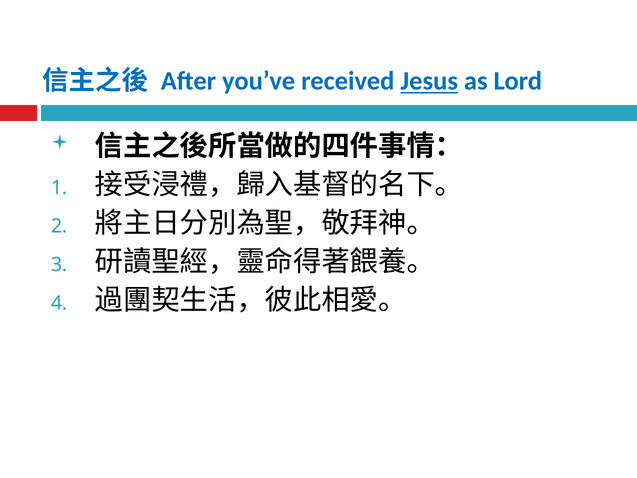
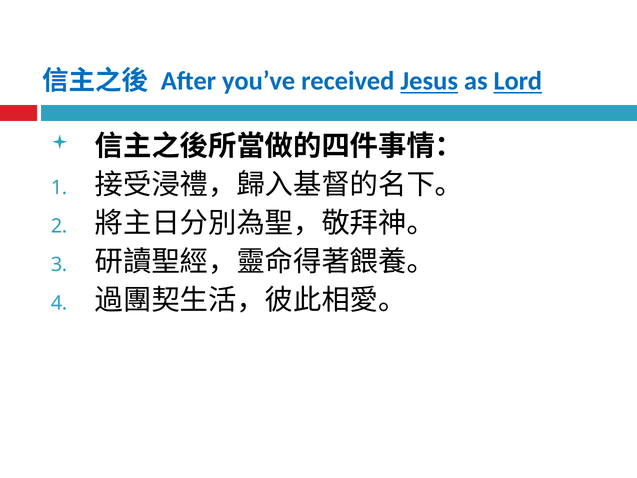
Lord underline: none -> present (518, 81)
